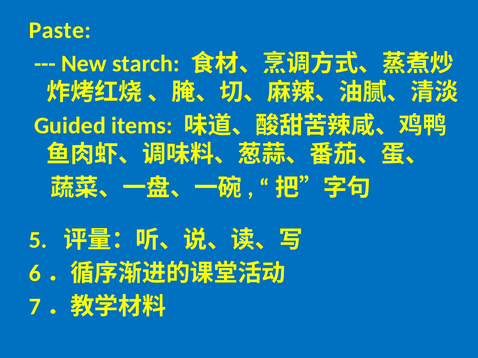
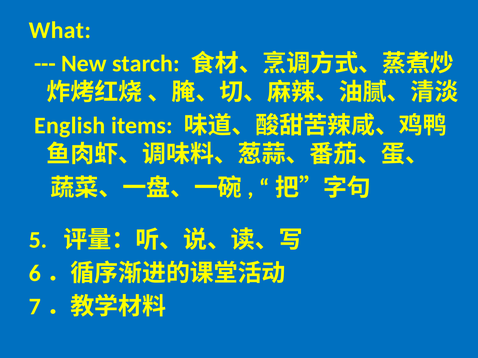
Paste: Paste -> What (60, 30)
Guided: Guided -> English (70, 126)
